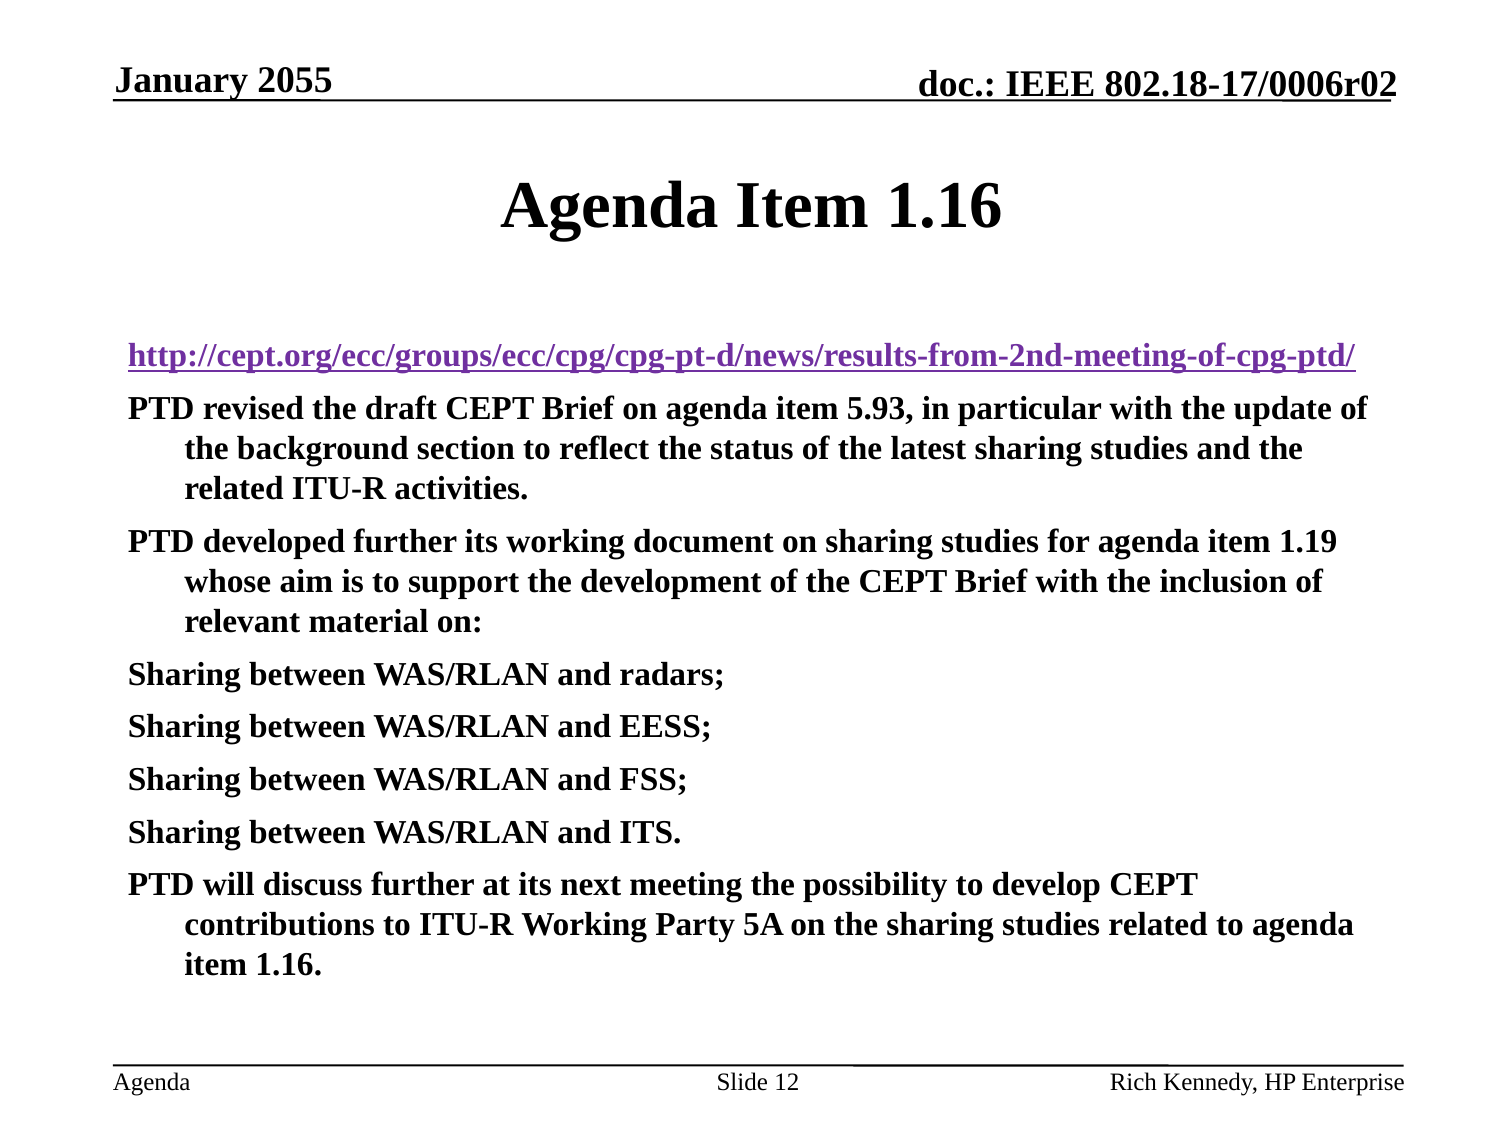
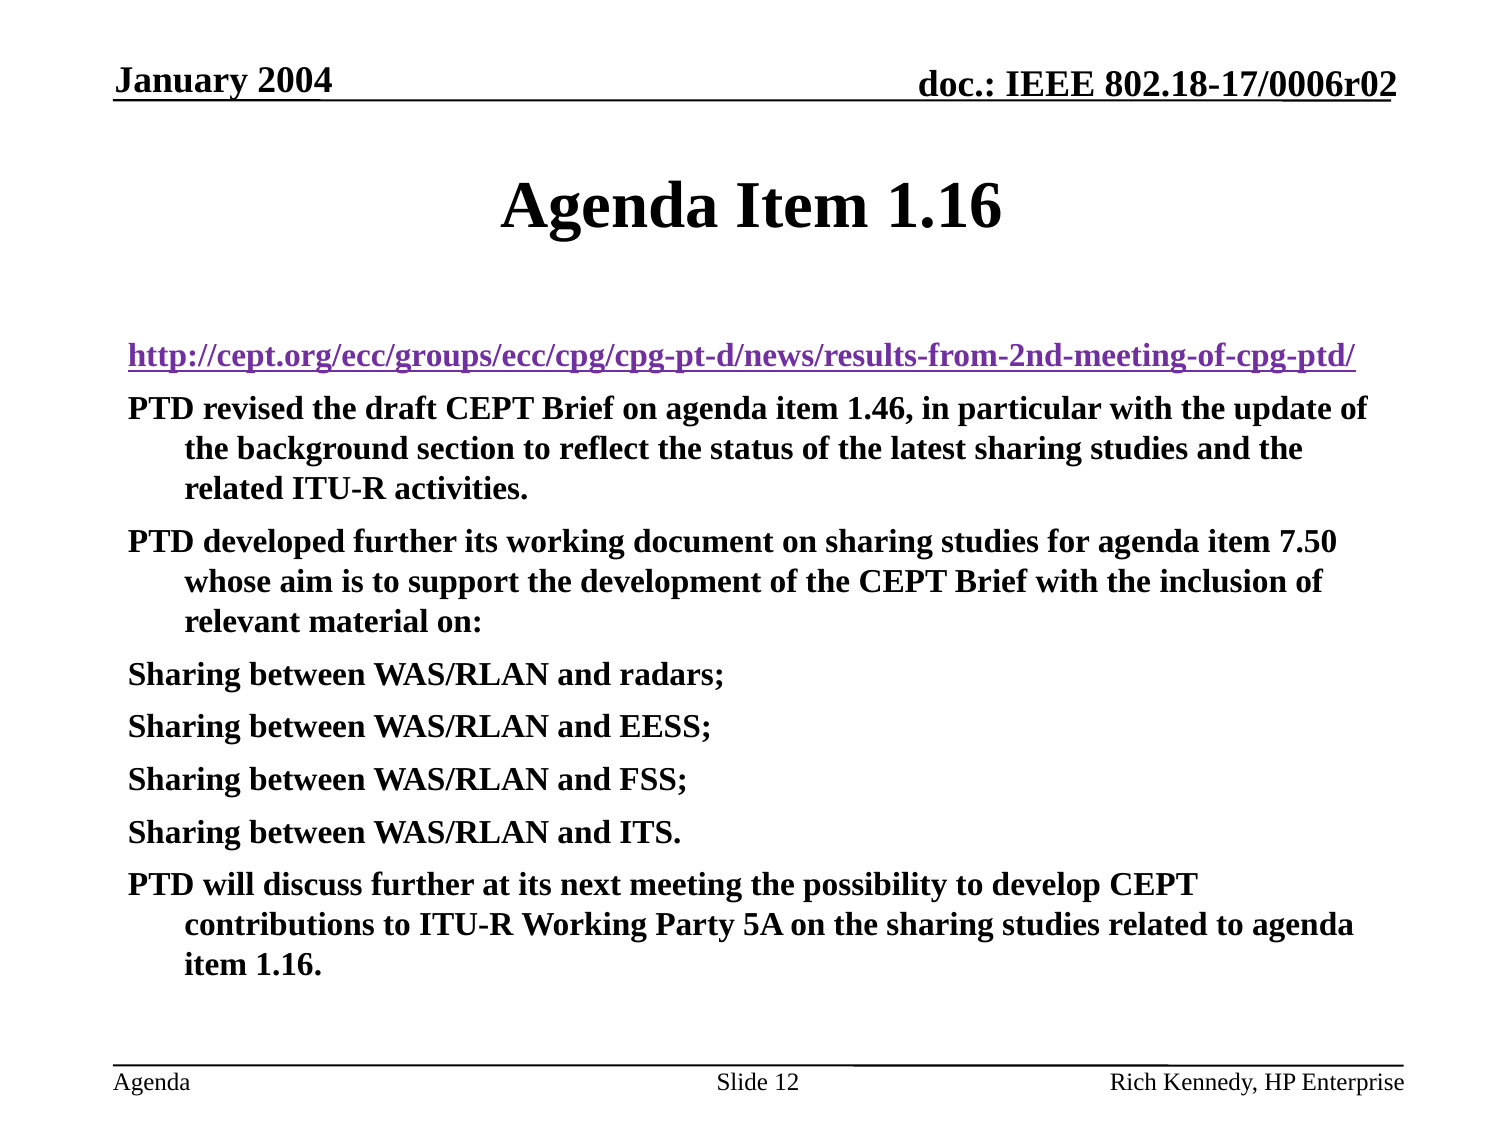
2055: 2055 -> 2004 (295, 80)
5.93: 5.93 -> 1.46 (880, 408)
1.19: 1.19 -> 7.50 (1308, 541)
